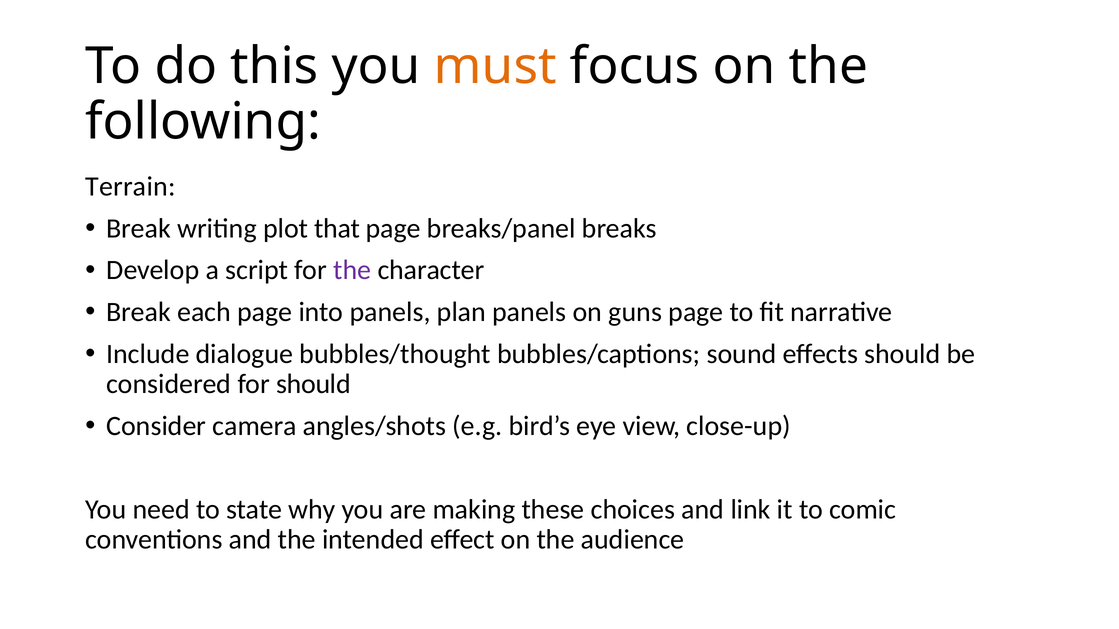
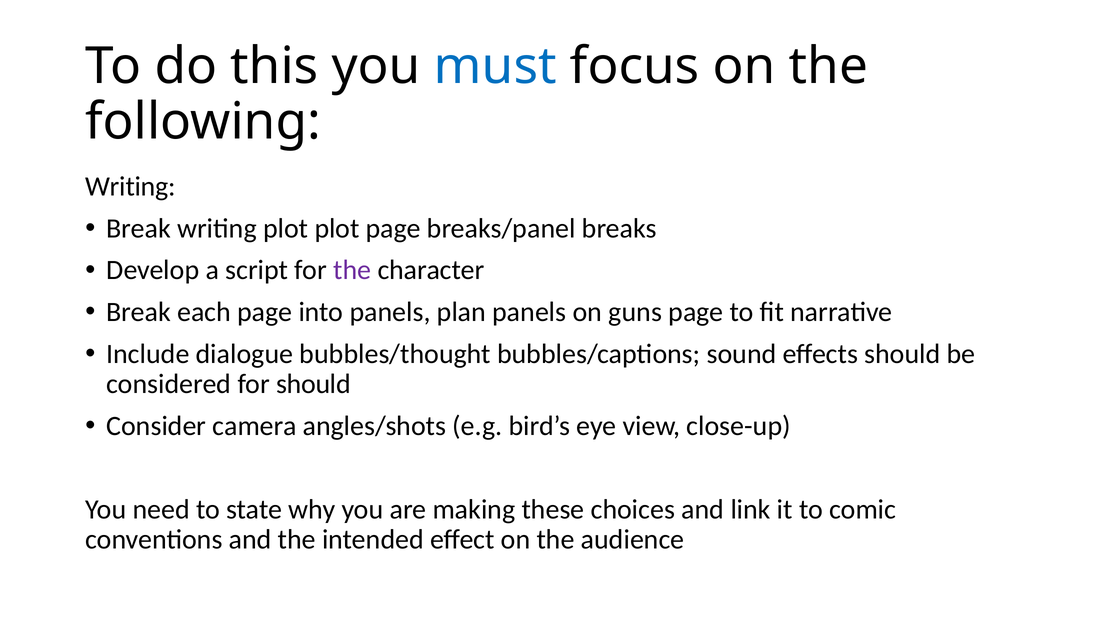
must colour: orange -> blue (495, 66)
Terrain: Terrain -> Writing (131, 187)
plot that: that -> plot (337, 229)
